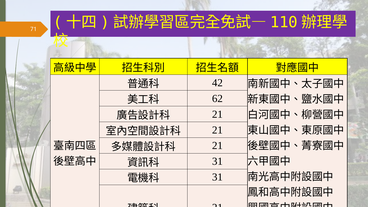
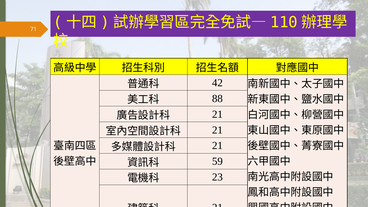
62: 62 -> 88 (217, 98)
31: 31 -> 59 (217, 161)
31: 31 -> 23 (217, 177)
